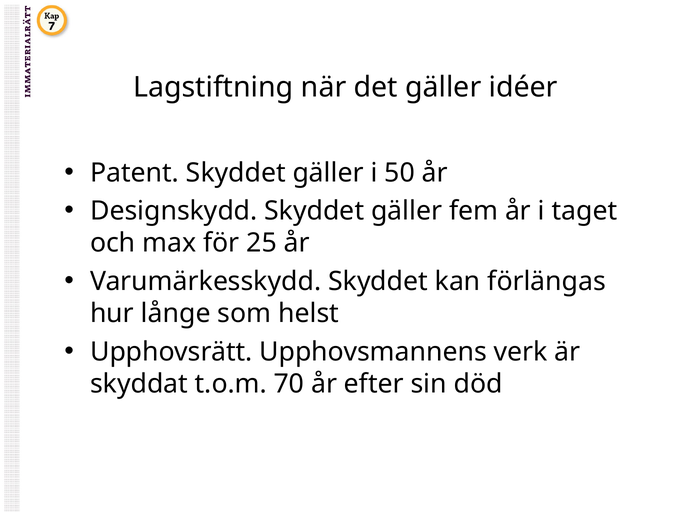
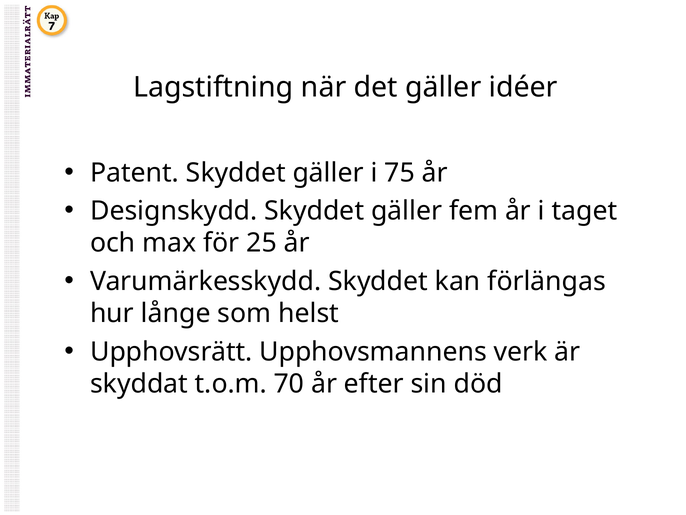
50: 50 -> 75 (400, 173)
